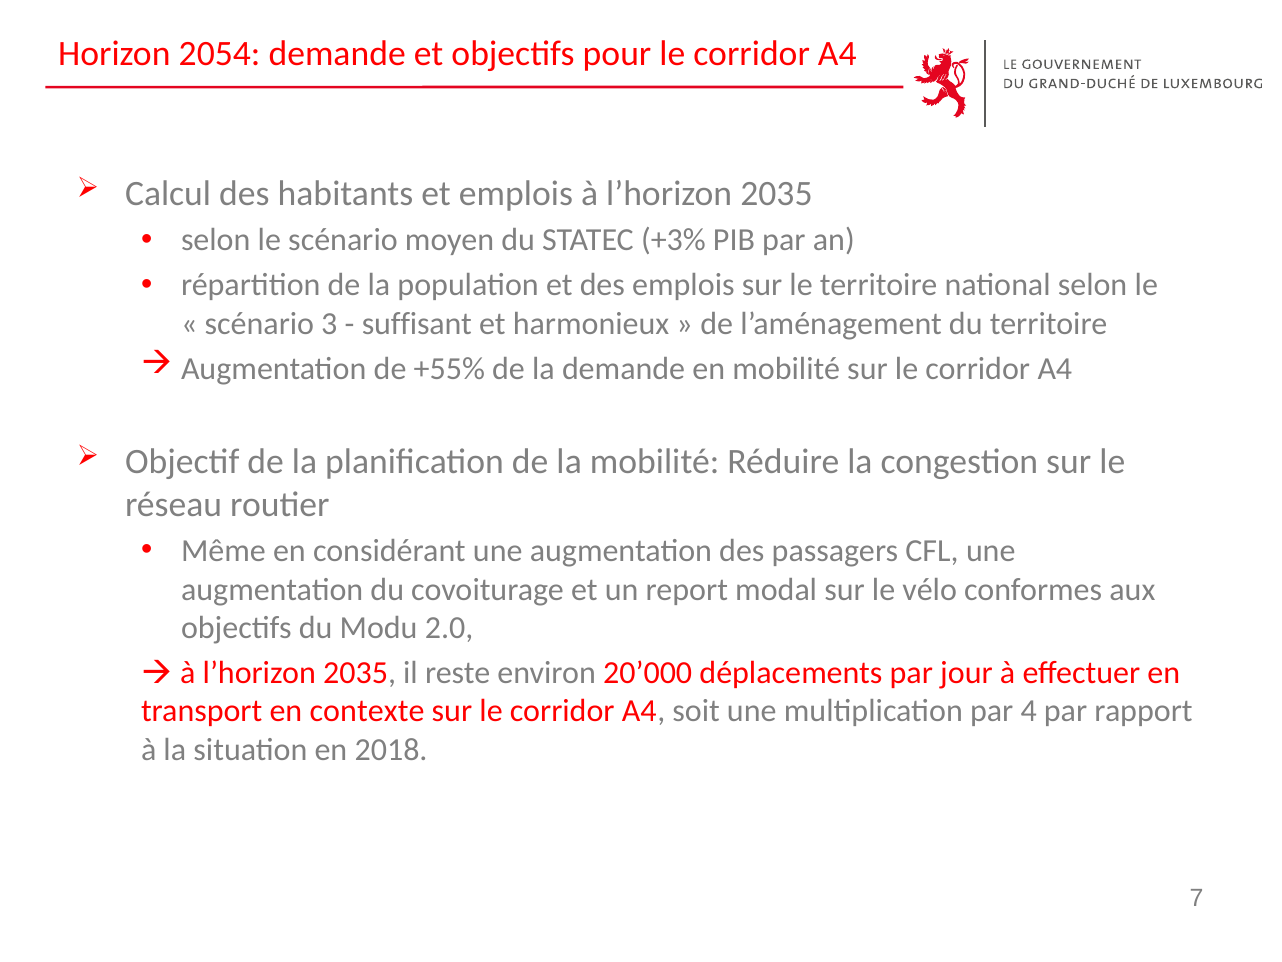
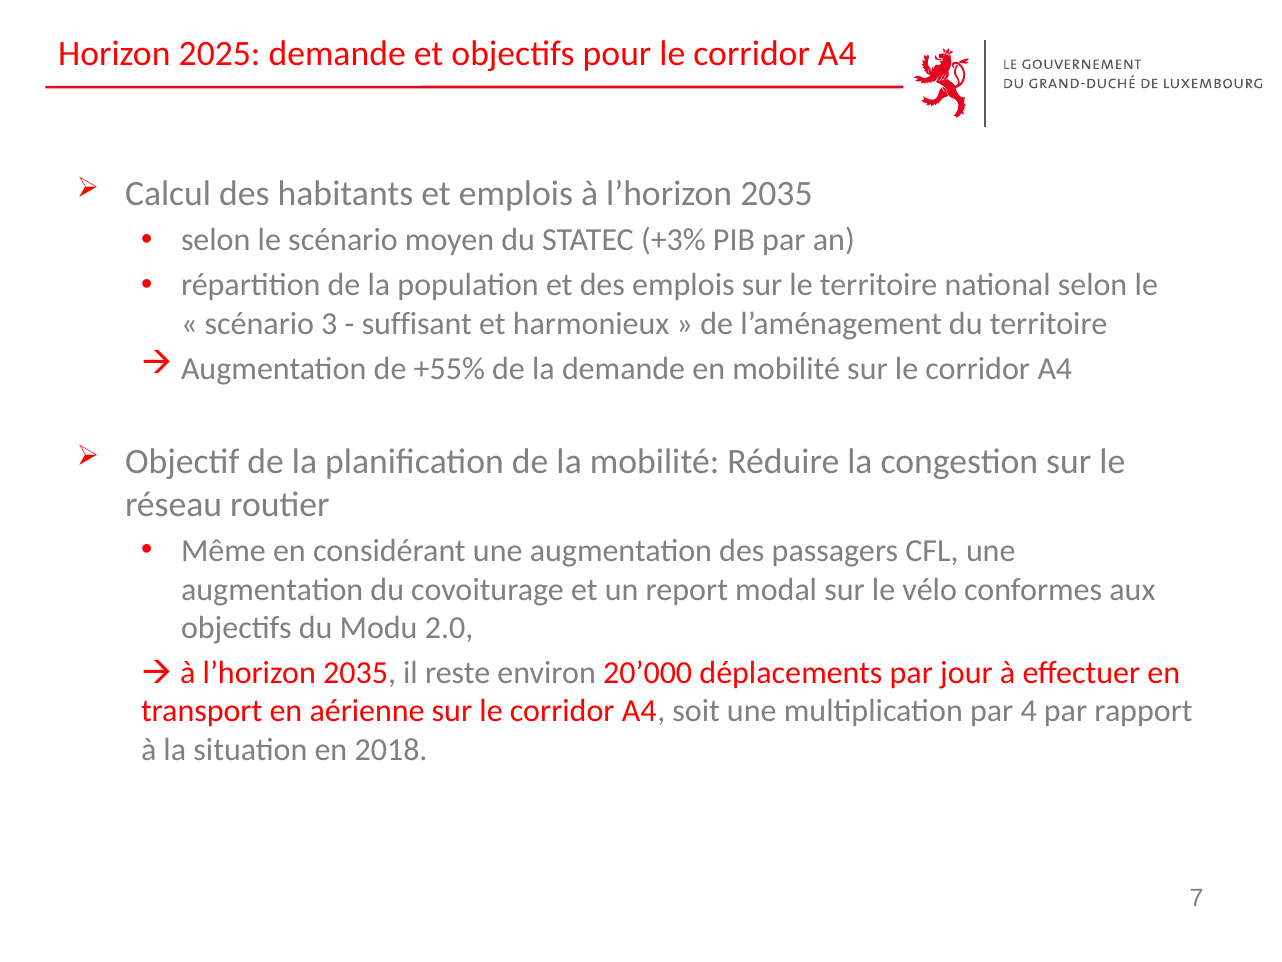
2054: 2054 -> 2025 (220, 54)
contexte: contexte -> aérienne (367, 711)
